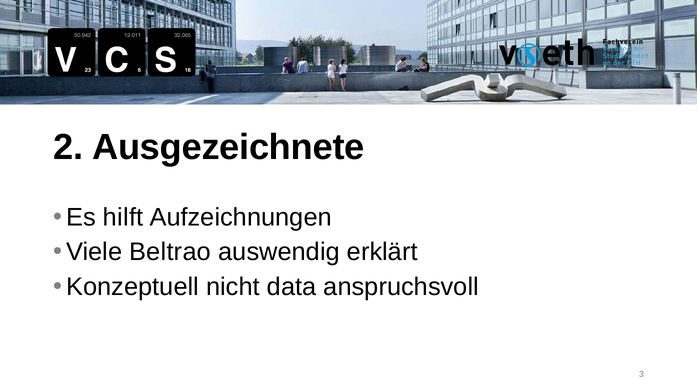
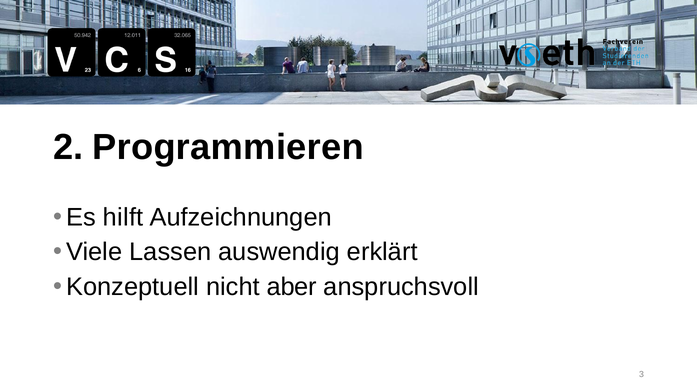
Ausgezeichnete: Ausgezeichnete -> Programmieren (228, 147)
Beltrao: Beltrao -> Lassen (170, 252)
data: data -> aber (292, 287)
